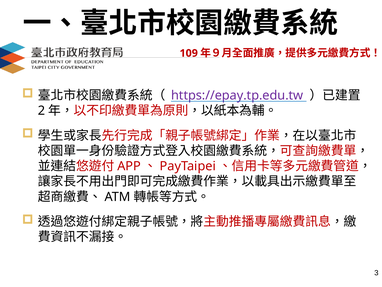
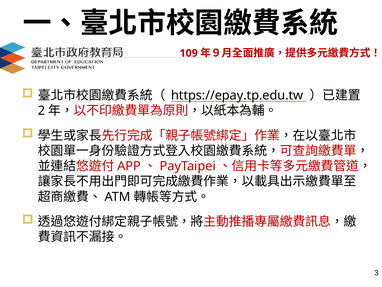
https://epay.tp.edu.tw colour: purple -> black (237, 95)
